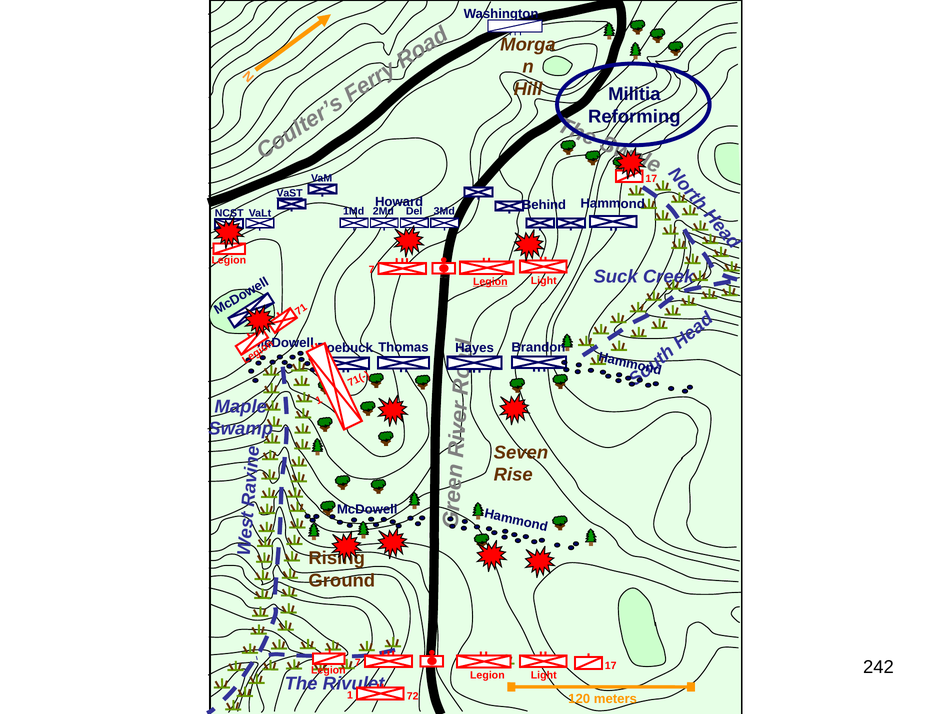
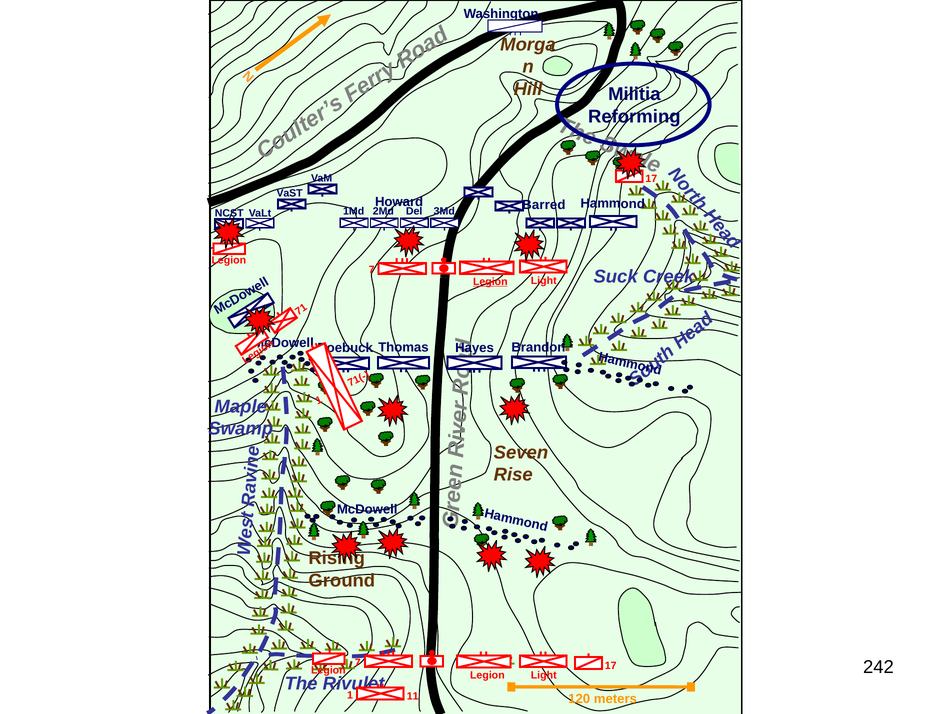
VaST underline: present -> none (290, 193)
Behind: Behind -> Barred (544, 205)
72: 72 -> 11 (413, 696)
